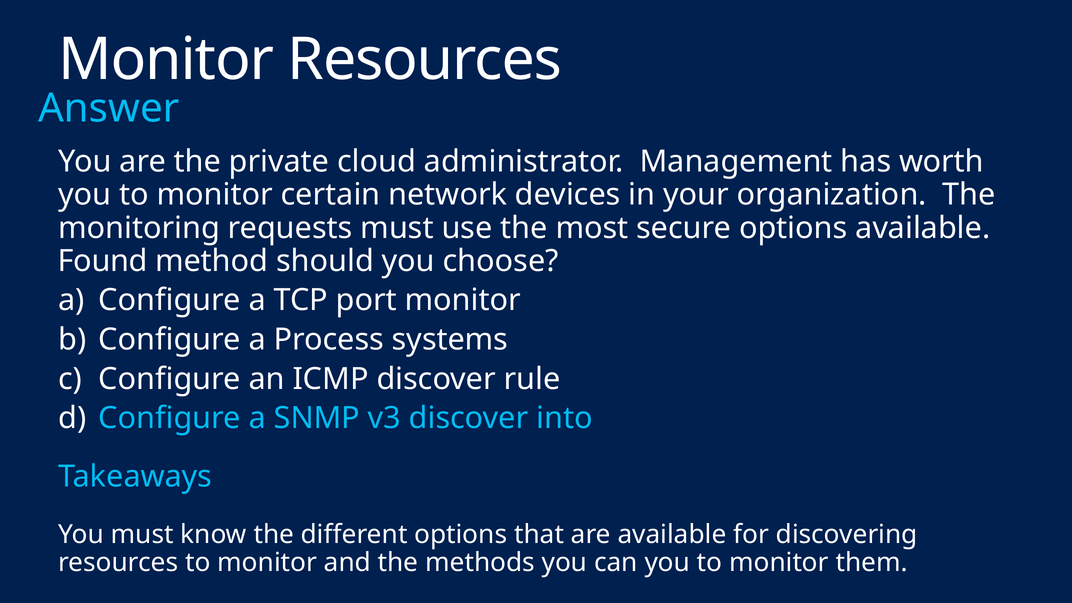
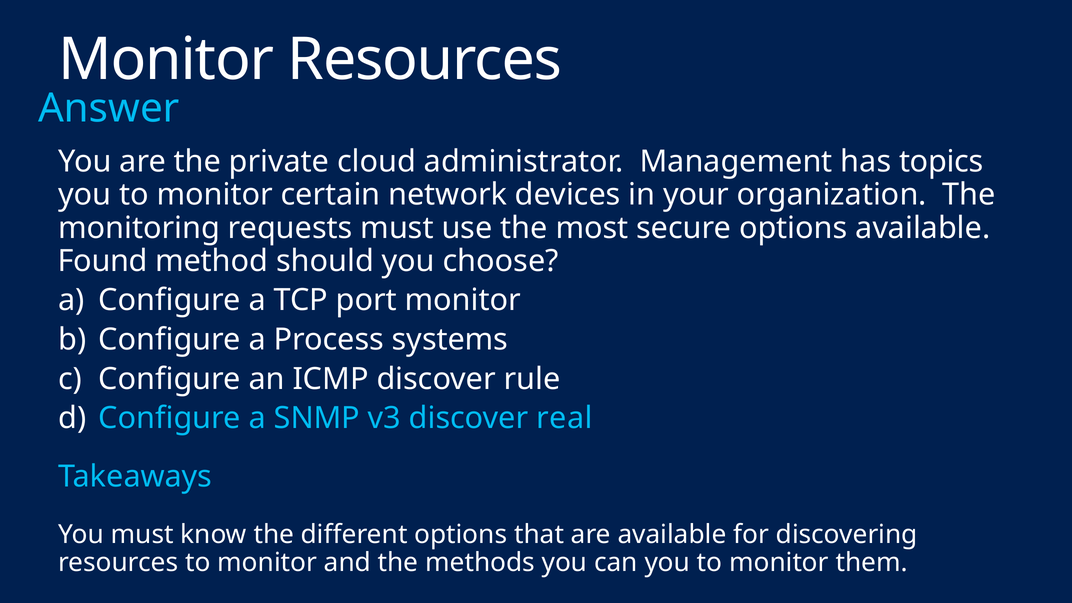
worth: worth -> topics (941, 162)
into: into -> real (564, 418)
